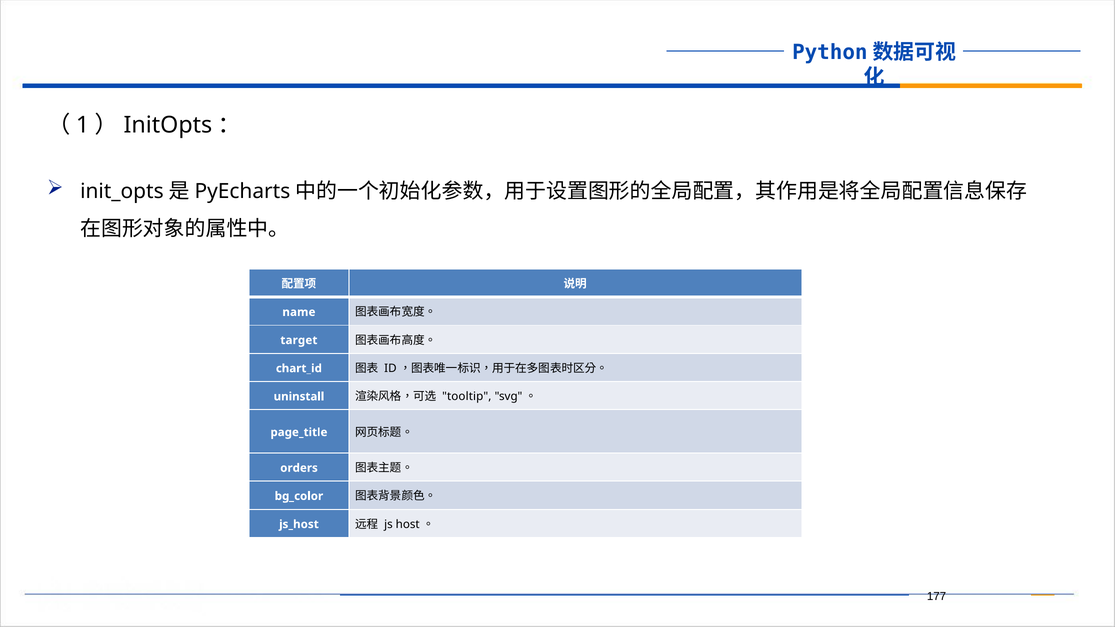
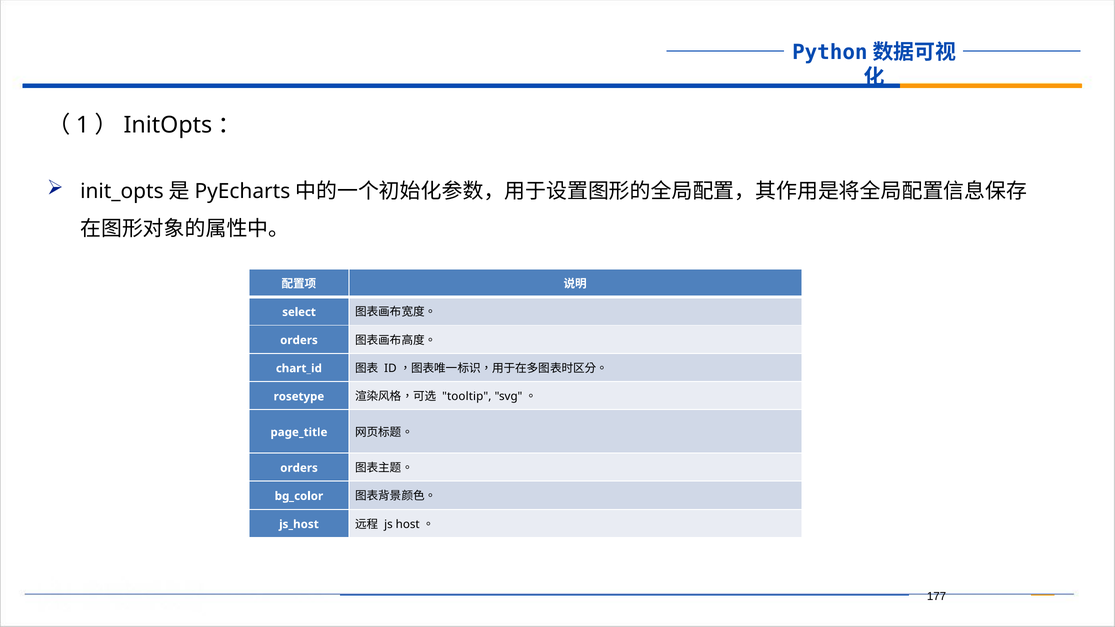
name: name -> select (299, 312)
target: target -> orders (299, 340)
uninstall: uninstall -> rosetype (299, 397)
